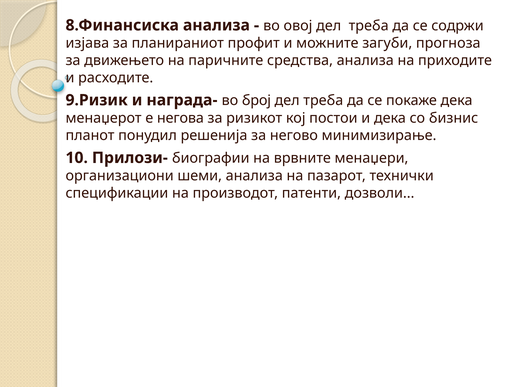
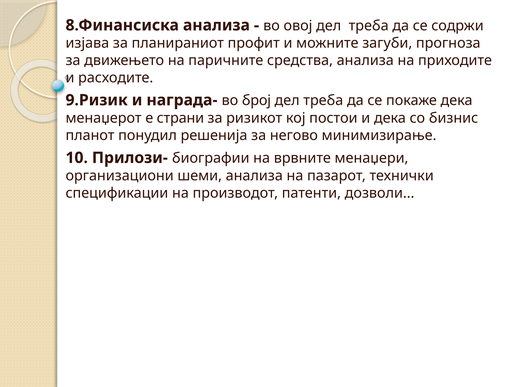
негова: негова -> страни (180, 118)
